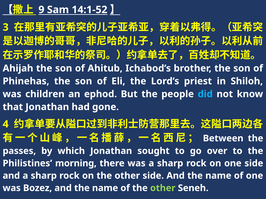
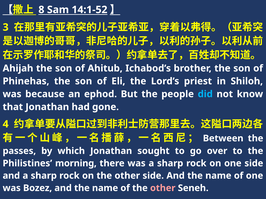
9: 9 -> 8 (41, 10)
children: children -> because (45, 94)
other colour: light green -> pink (163, 188)
